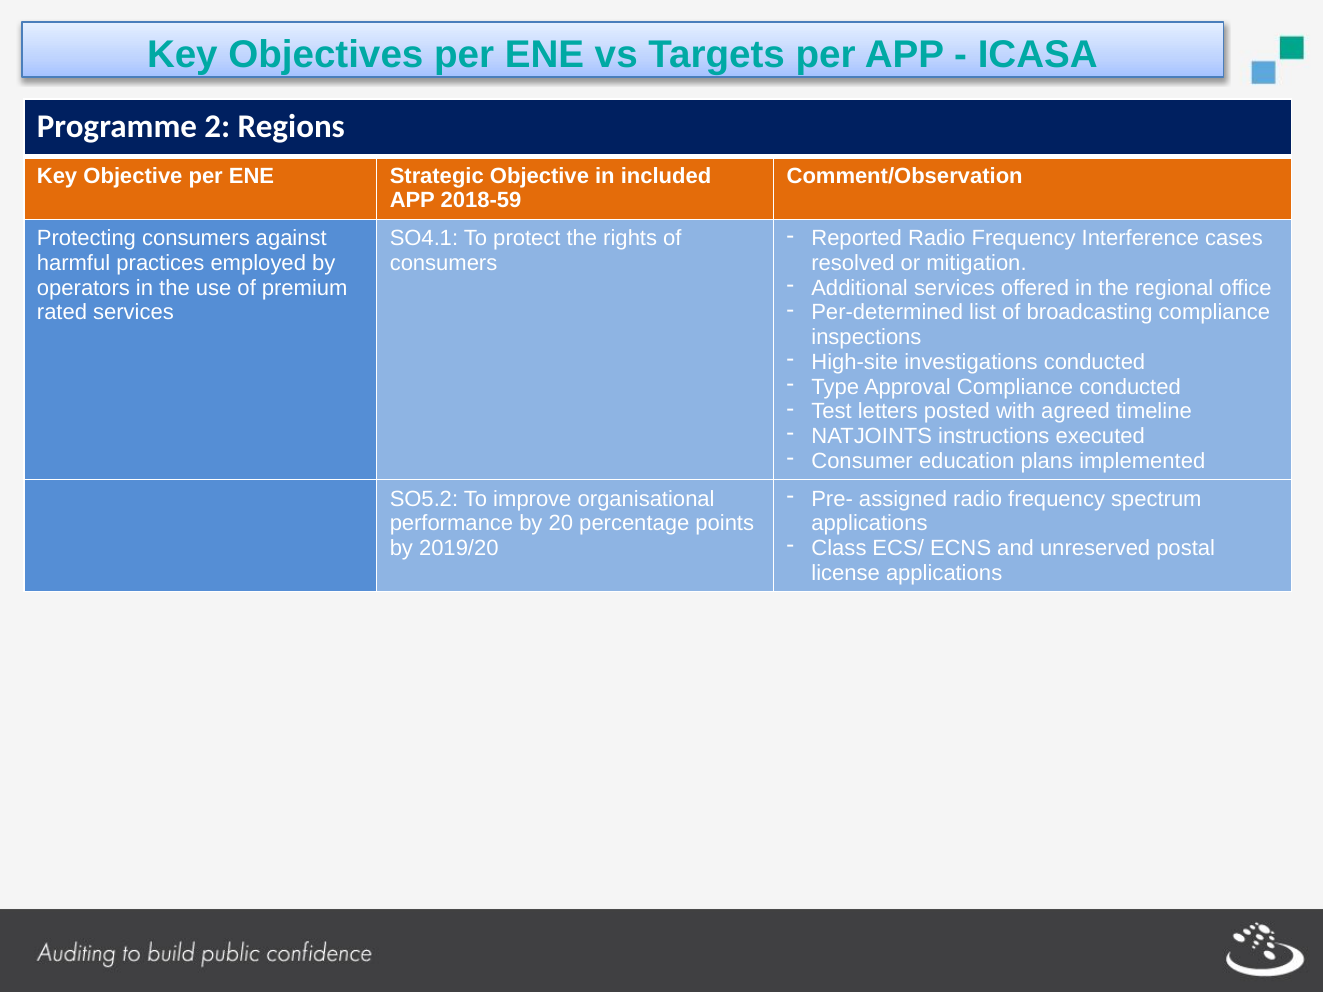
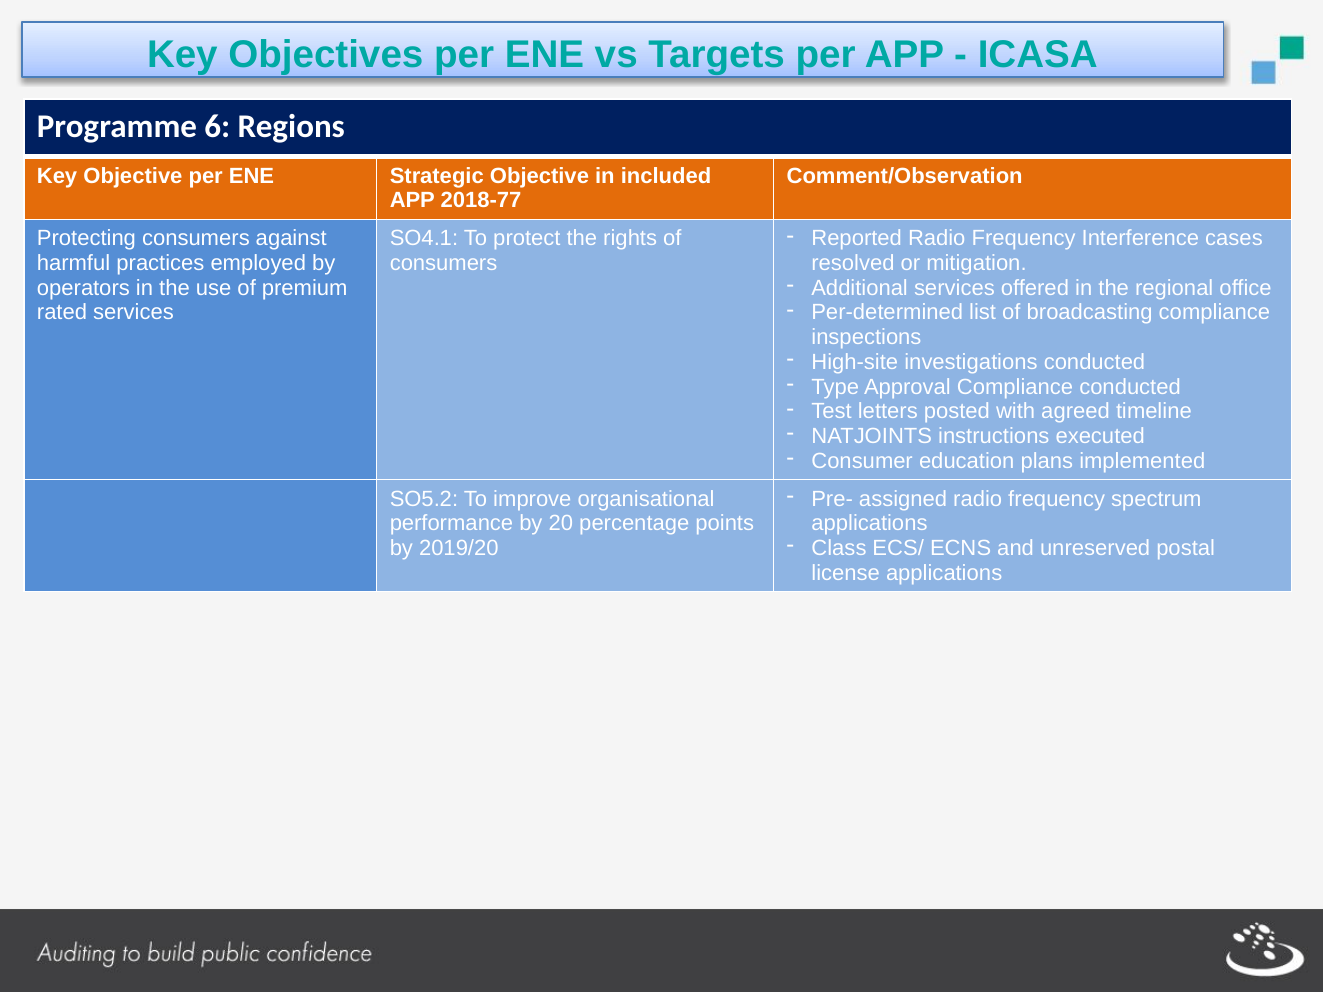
2: 2 -> 6 (217, 126)
2018-59: 2018-59 -> 2018-77 (481, 201)
